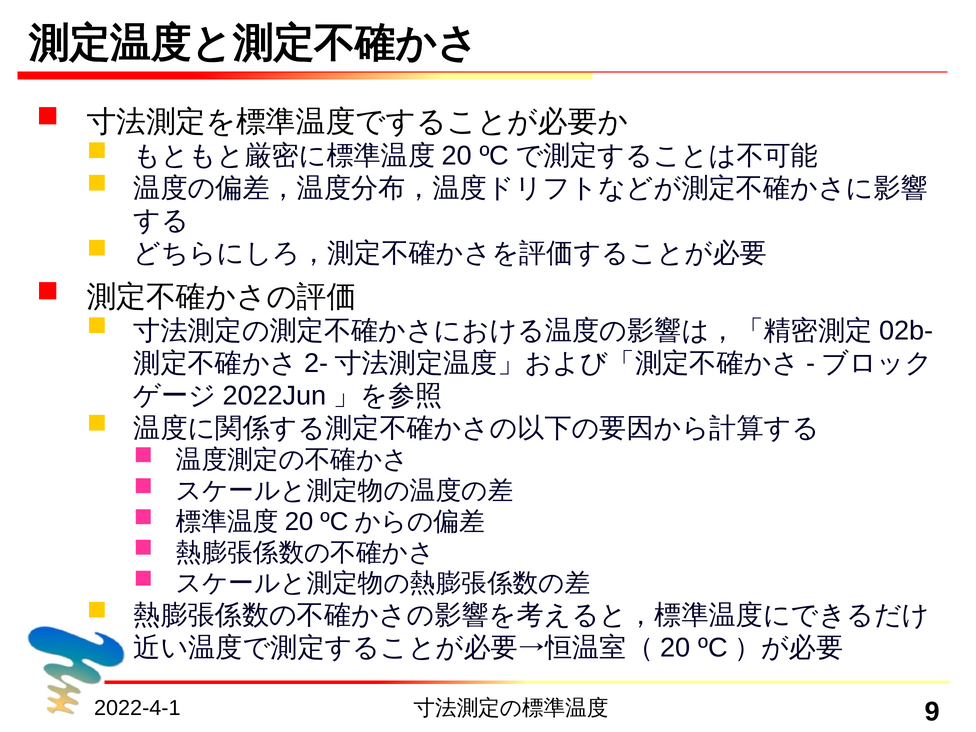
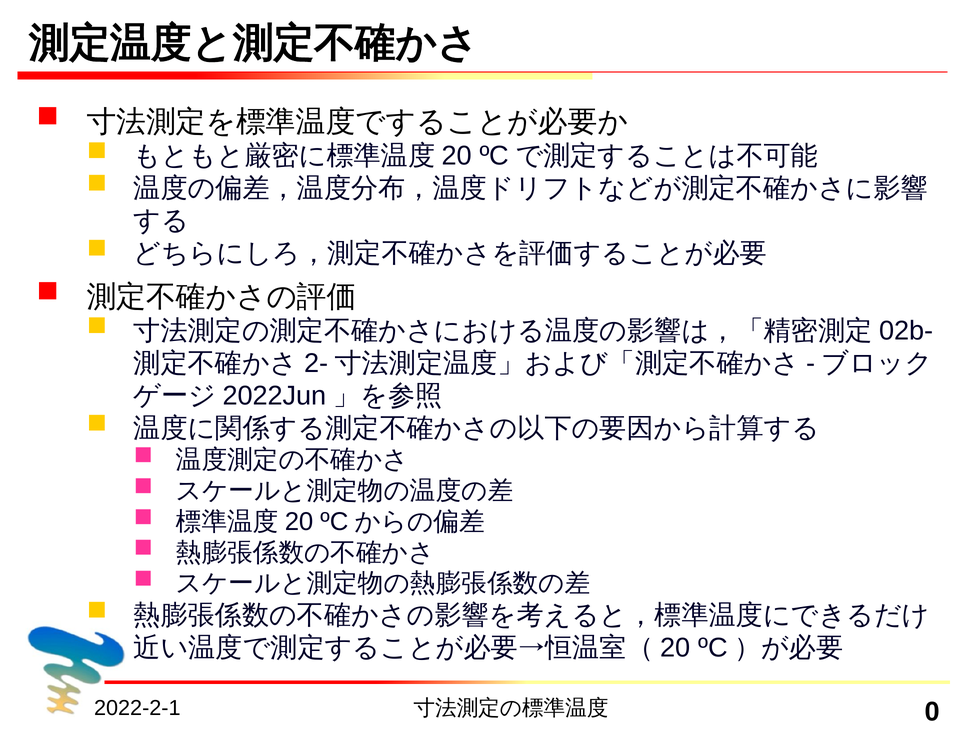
2022-4-1: 2022-4-1 -> 2022-2-1 (137, 708)
9: 9 -> 0 (932, 712)
